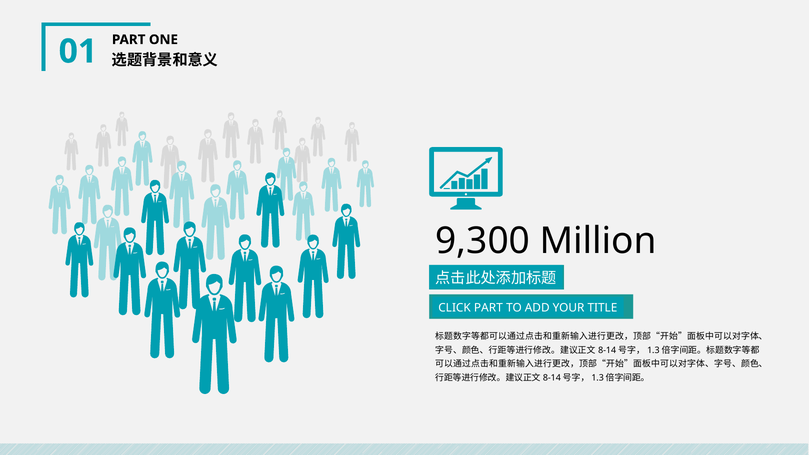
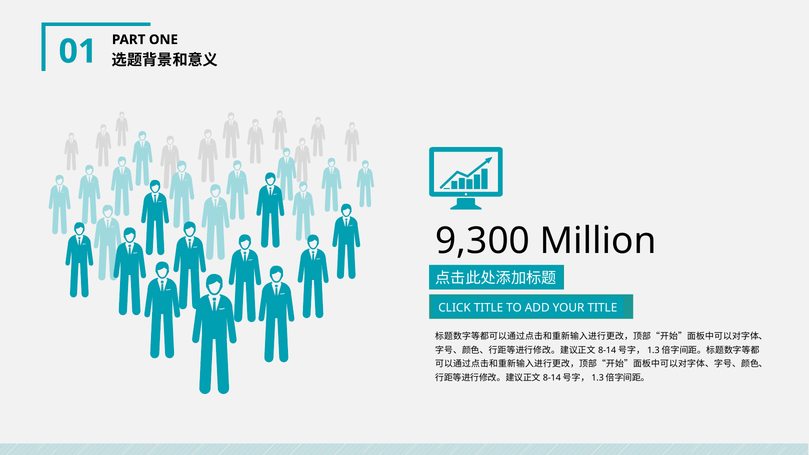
CLICK PART: PART -> TITLE (489, 308)
